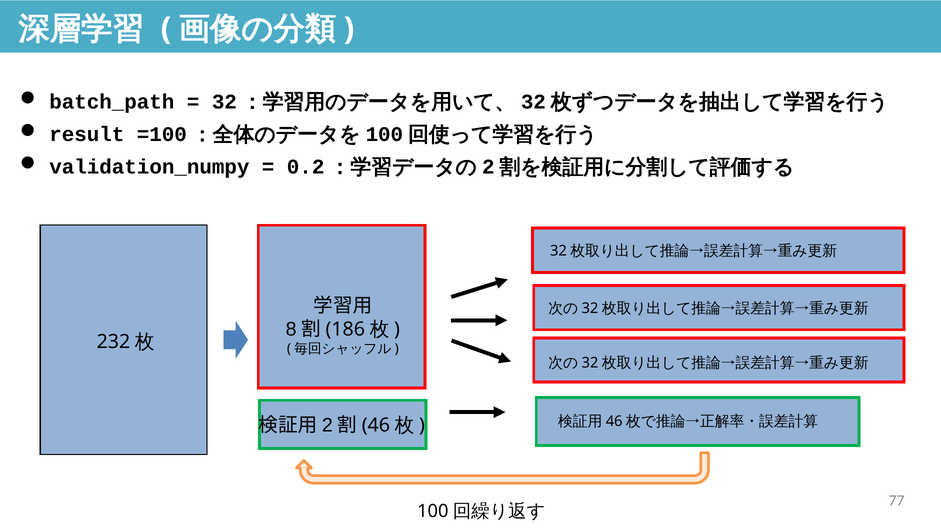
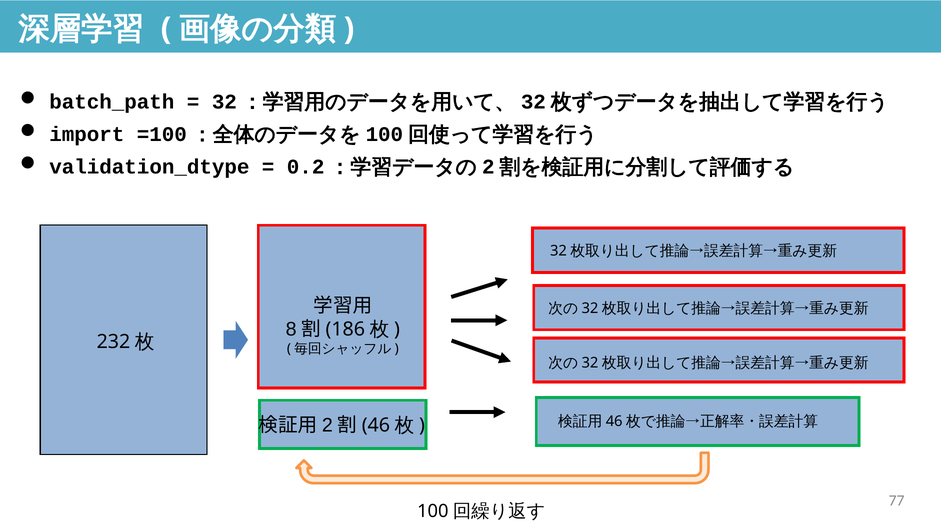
result: result -> import (87, 134)
validation_numpy: validation_numpy -> validation_dtype (149, 167)
